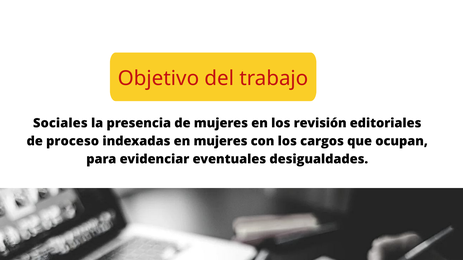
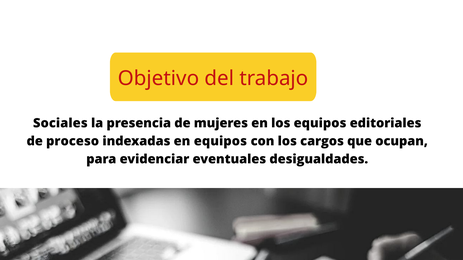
los revisión: revisión -> equipos (320, 123)
en mujeres: mujeres -> equipos (220, 141)
